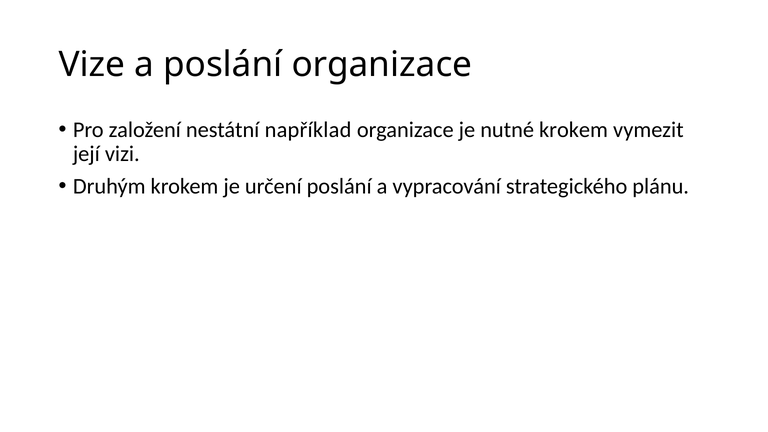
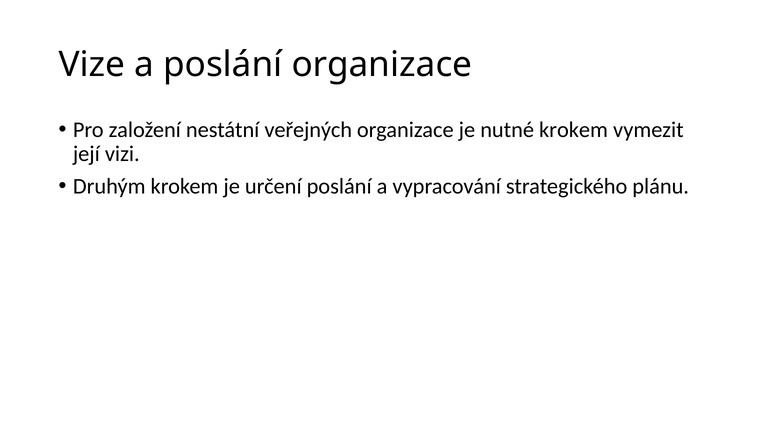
například: například -> veřejných (308, 130)
